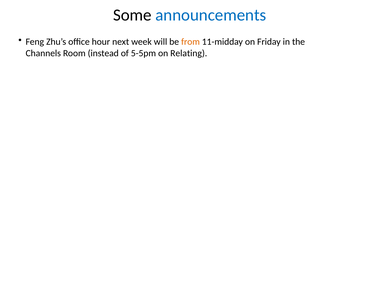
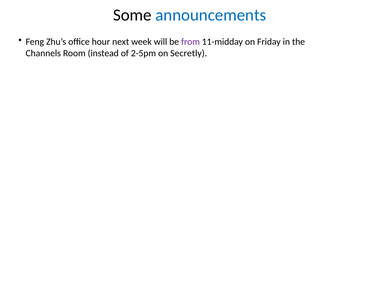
from colour: orange -> purple (191, 42)
5-5pm: 5-5pm -> 2-5pm (143, 53)
Relating: Relating -> Secretly (189, 53)
